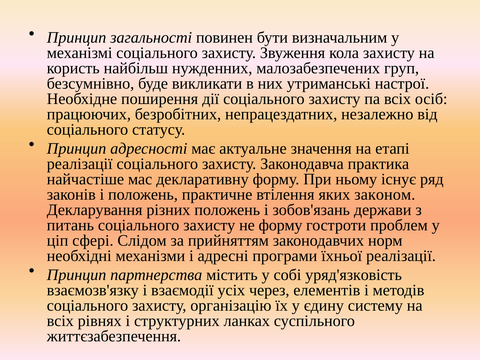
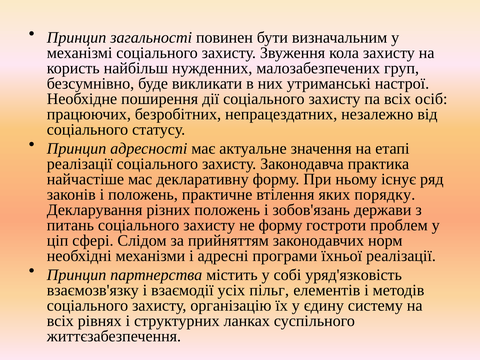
законом: законом -> порядку (385, 195)
через: через -> пільг (269, 290)
